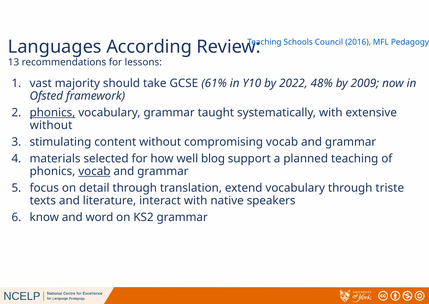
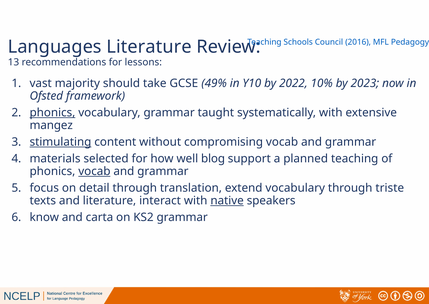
Languages According: According -> Literature (149, 47)
61%: 61% -> 49% (214, 83)
48%: 48% -> 10% (322, 83)
2009: 2009 -> 2023 (365, 83)
without: without -> mangez (51, 125)
stimulating underline: none -> present (60, 142)
native underline: none -> present (227, 200)
word: word -> carta (99, 217)
